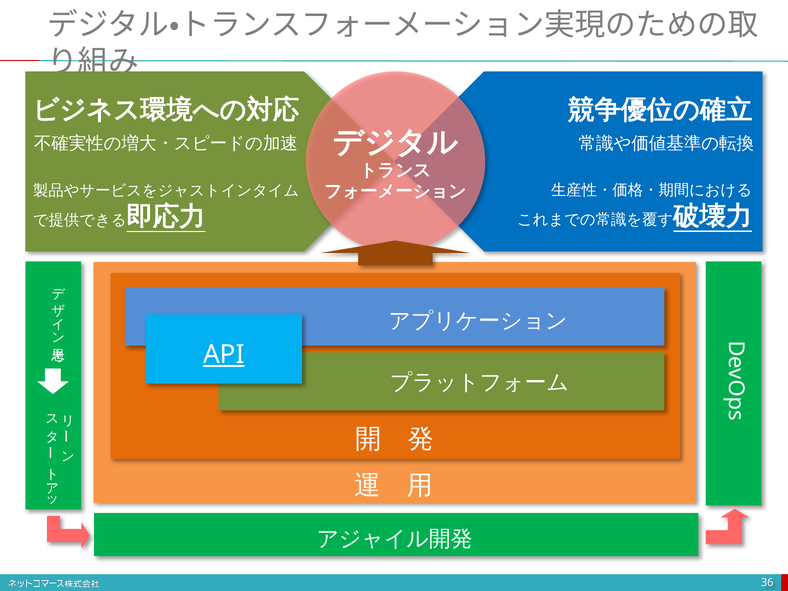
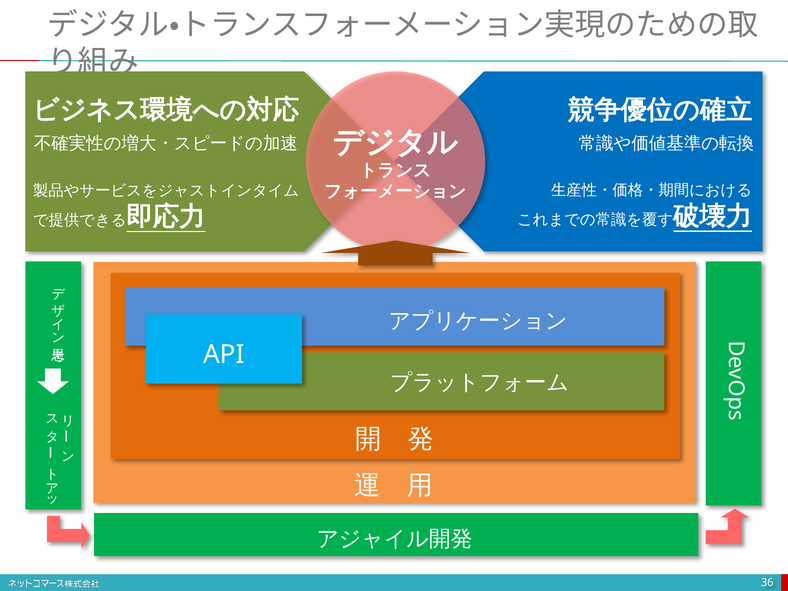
API underline: present -> none (224, 355)
